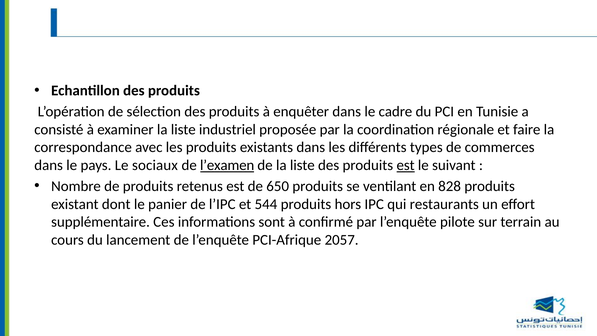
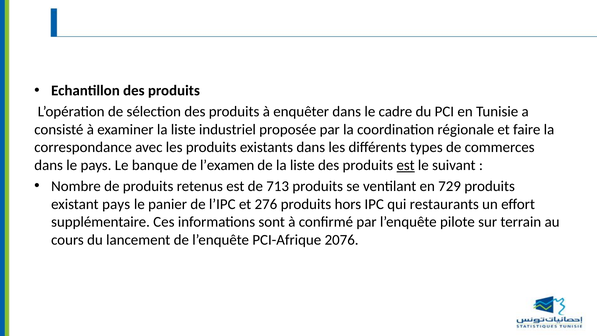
sociaux: sociaux -> banque (155, 165)
l’examen underline: present -> none (227, 165)
650: 650 -> 713 (278, 186)
828: 828 -> 729 (450, 186)
existant dont: dont -> pays (116, 204)
544: 544 -> 276 (266, 204)
2057: 2057 -> 2076 (342, 240)
